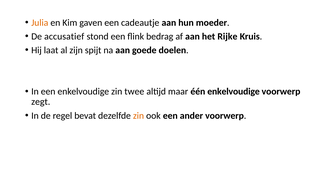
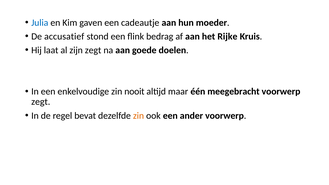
Julia colour: orange -> blue (40, 23)
zijn spijt: spijt -> zegt (93, 50)
twee: twee -> nooit (134, 92)
één enkelvoudige: enkelvoudige -> meegebracht (234, 92)
